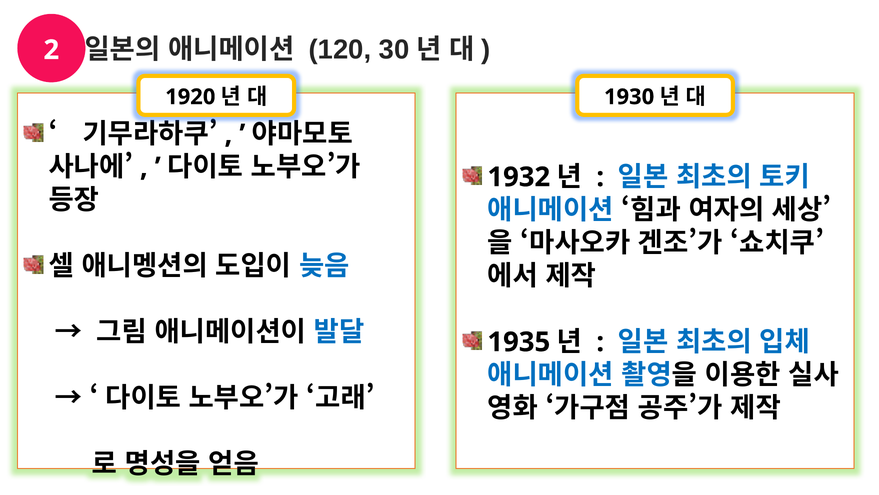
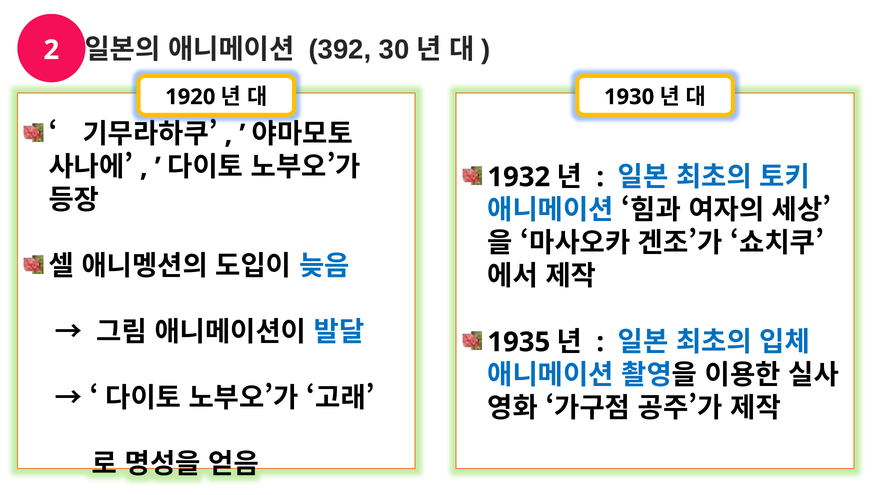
120: 120 -> 392 (340, 50)
